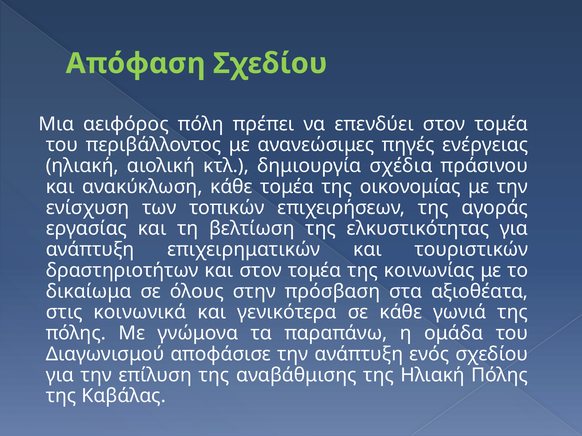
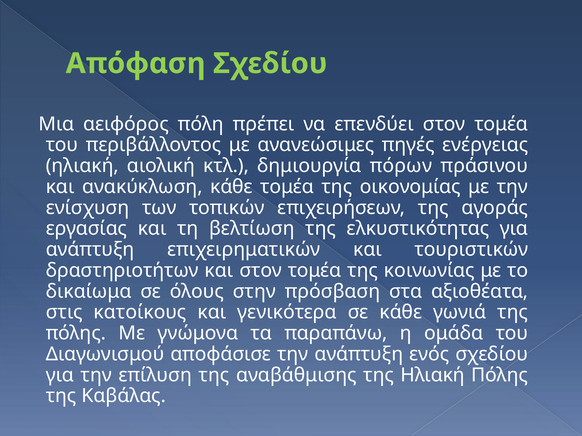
σχέδια: σχέδια -> πόρων (401, 166)
κοινωνικά: κοινωνικά -> κατοίκους (140, 313)
